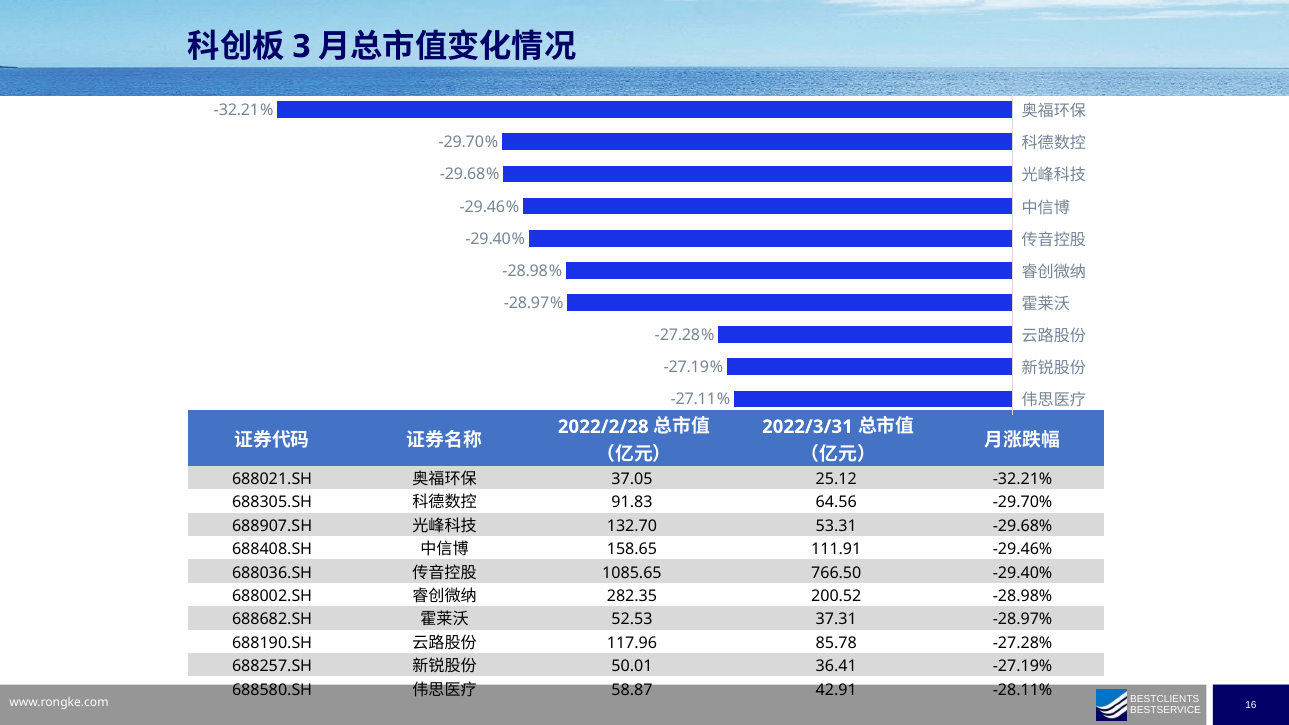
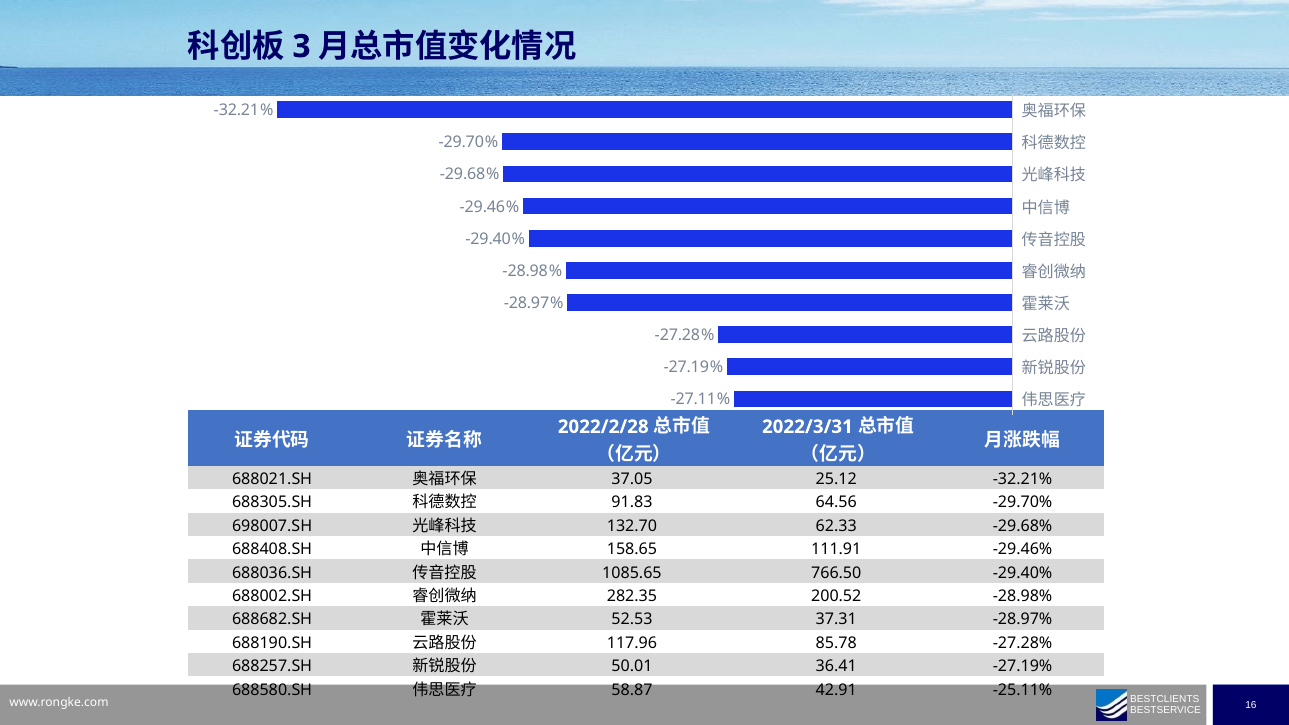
688907.SH: 688907.SH -> 698007.SH (272, 526)
53.31: 53.31 -> 62.33 (836, 526)
-28.11%: -28.11% -> -25.11% (1023, 690)
